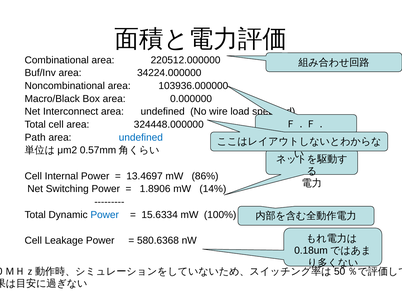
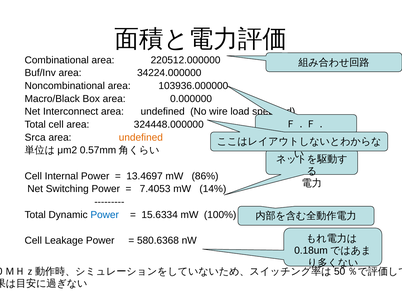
Path: Path -> Srca (35, 137)
undefined colour: blue -> orange (141, 137)
1.8906: 1.8906 -> 7.4053 (155, 189)
